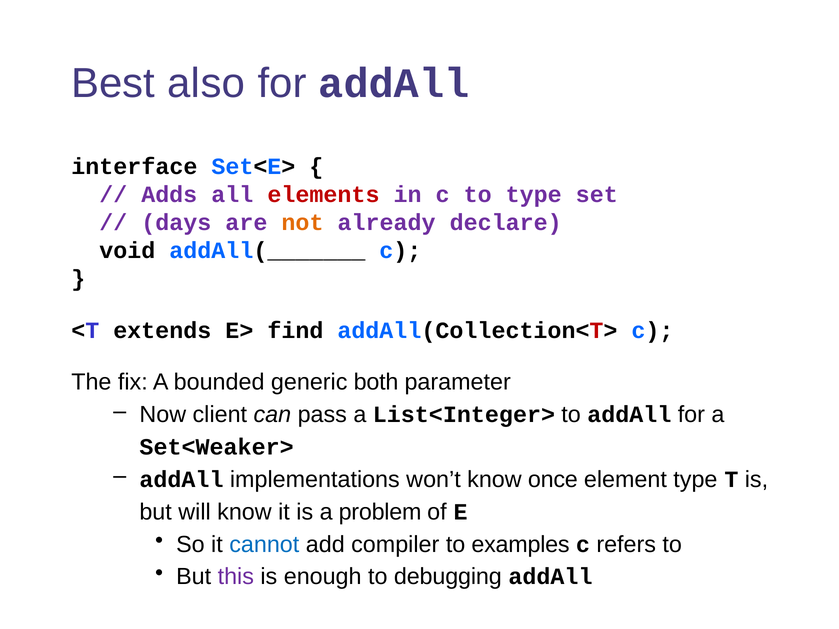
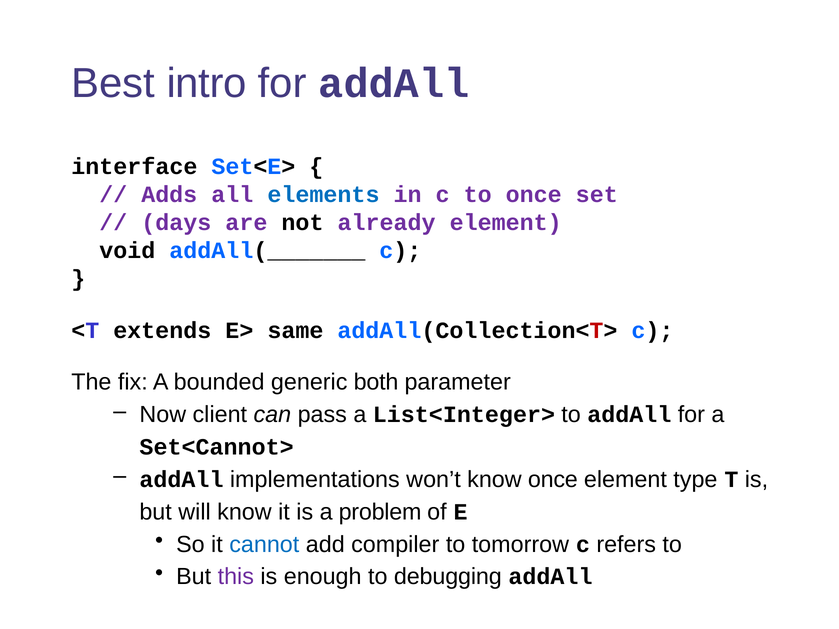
also: also -> intro (207, 83)
elements colour: red -> blue (323, 195)
to type: type -> once (534, 195)
not colour: orange -> black (302, 223)
already declare: declare -> element (506, 223)
find: find -> same (295, 330)
Set<Weaker>: Set<Weaker> -> Set<Cannot> (217, 447)
examples: examples -> tomorrow (520, 545)
